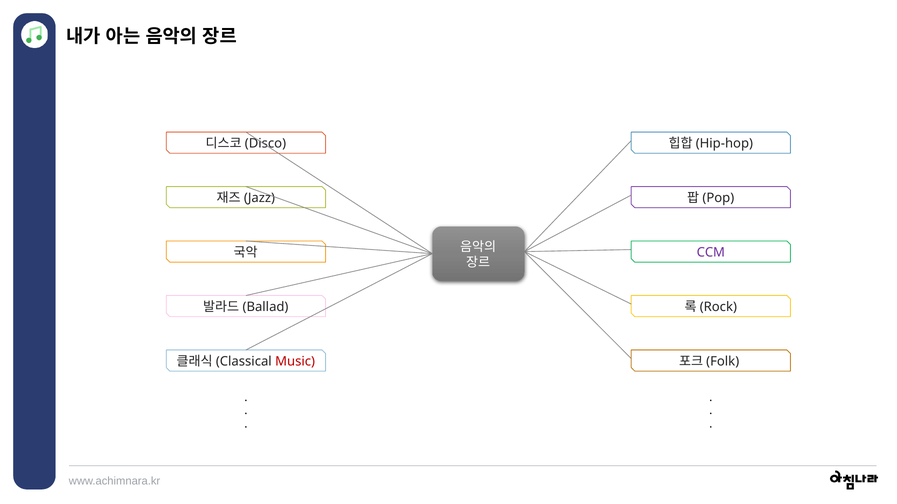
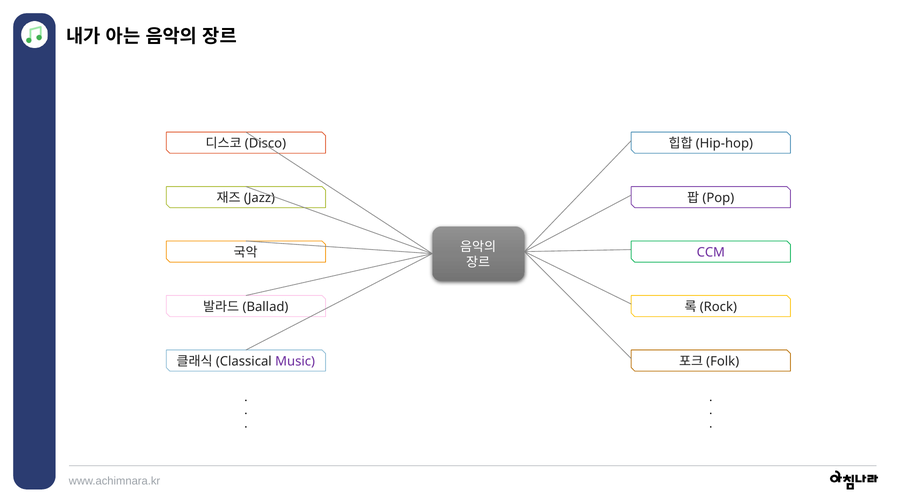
Music colour: red -> purple (295, 362)
